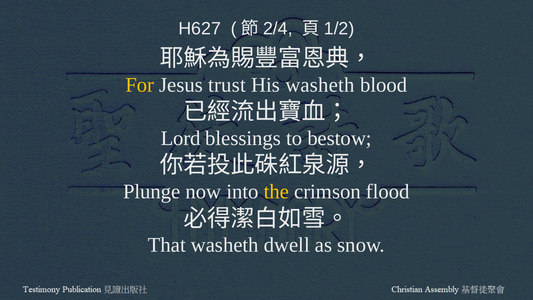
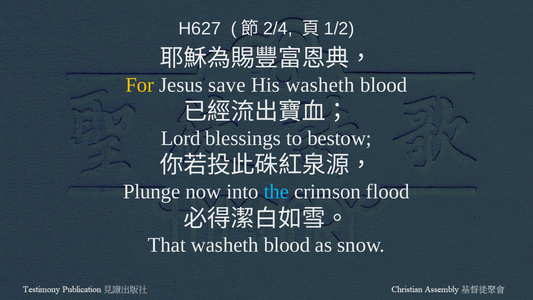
trust: trust -> save (227, 85)
the colour: yellow -> light blue (276, 192)
That washeth dwell: dwell -> blood (287, 245)
